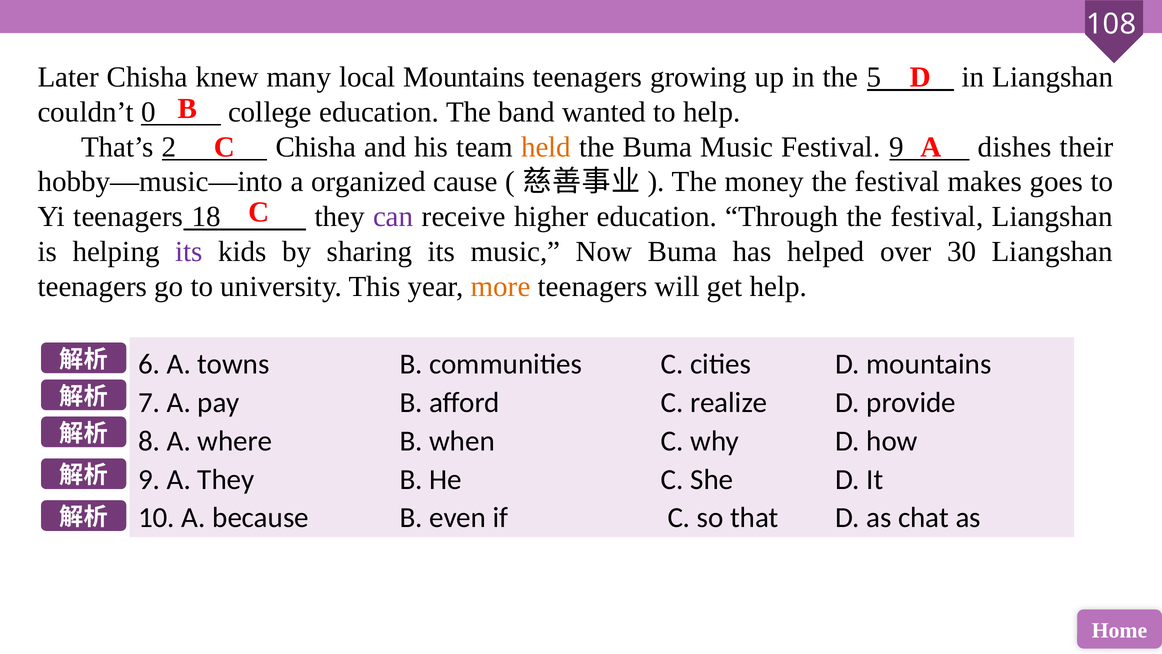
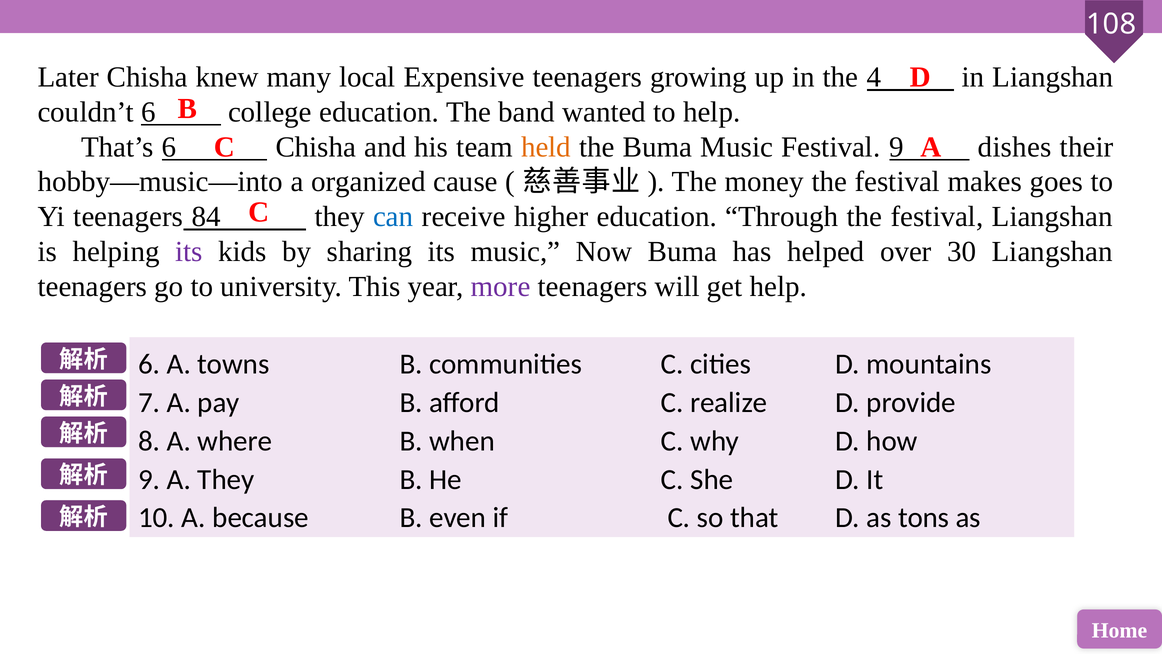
local Mountains: Mountains -> Expensive (464, 77)
5: 5 -> 4 (874, 77)
couldn’t 0: 0 -> 6 (148, 112)
That’s 2: 2 -> 6 (169, 147)
18: 18 -> 84 (206, 217)
can colour: purple -> blue (393, 217)
more colour: orange -> purple (501, 286)
chat: chat -> tons (924, 517)
